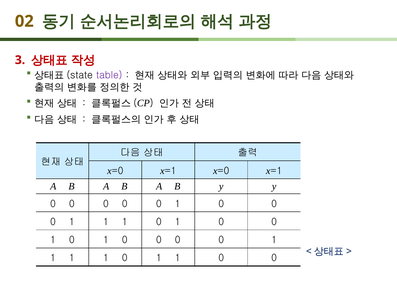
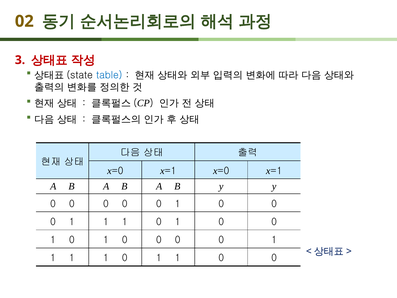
table colour: purple -> blue (109, 75)
